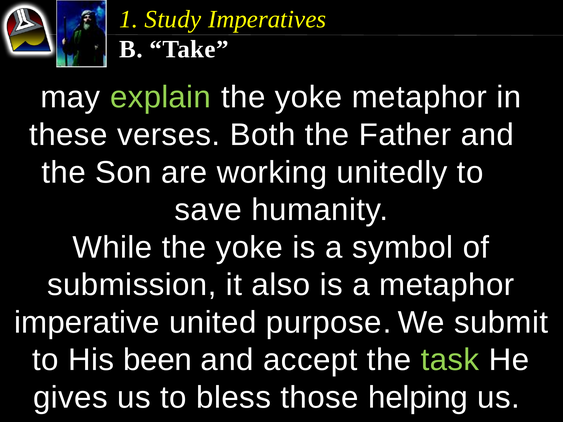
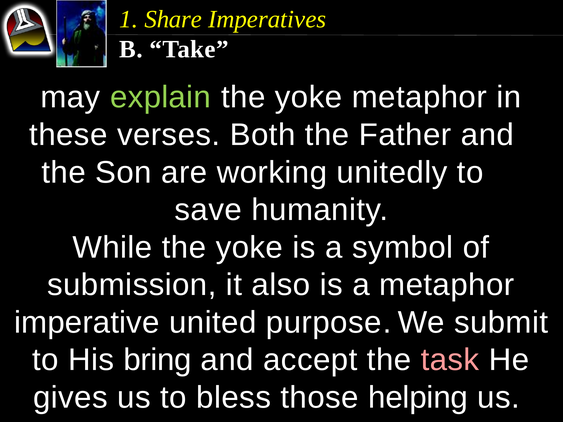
Study: Study -> Share (173, 19)
been: been -> bring (158, 360)
task colour: light green -> pink (450, 360)
